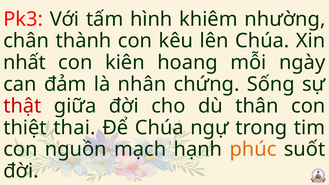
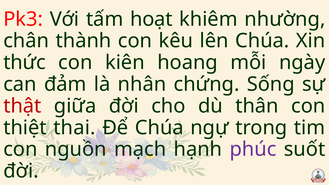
hình: hình -> hoạt (151, 19)
nhất: nhất -> thức (25, 63)
phúc colour: orange -> purple (253, 149)
